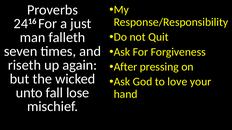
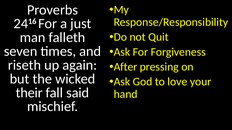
unto: unto -> their (29, 93)
lose: lose -> said (78, 93)
